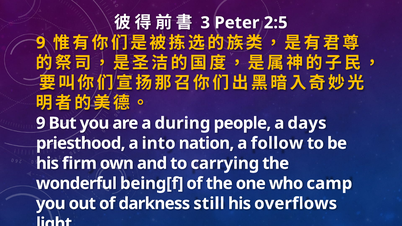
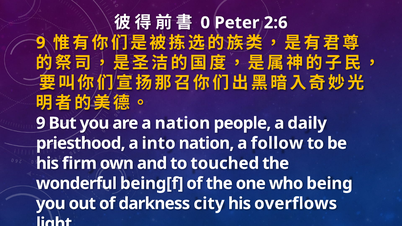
3: 3 -> 0 (205, 23)
2:5: 2:5 -> 2:6 (276, 23)
a during: during -> nation (182, 123)
days: days -> daily (307, 123)
carrying: carrying -> touched (225, 163)
camp: camp -> being (329, 184)
still: still -> city (209, 204)
